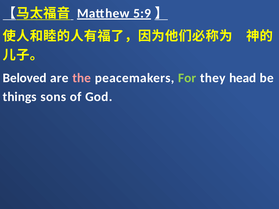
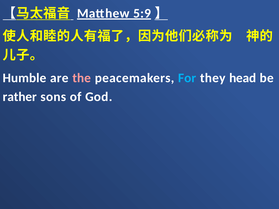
Beloved: Beloved -> Humble (25, 78)
For colour: light green -> light blue (187, 78)
things: things -> rather (20, 97)
